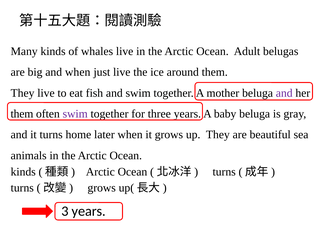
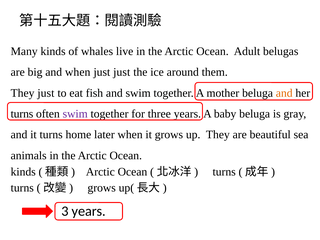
just live: live -> just (122, 72)
They live: live -> just (46, 93)
and colour: purple -> orange (284, 93)
them: them -> turns (22, 114)
